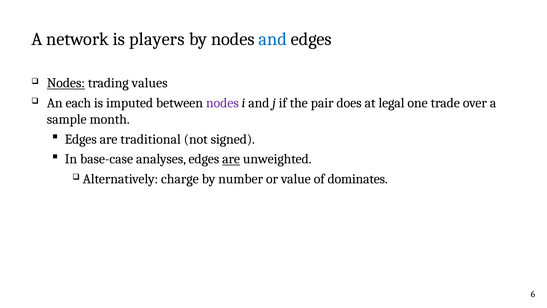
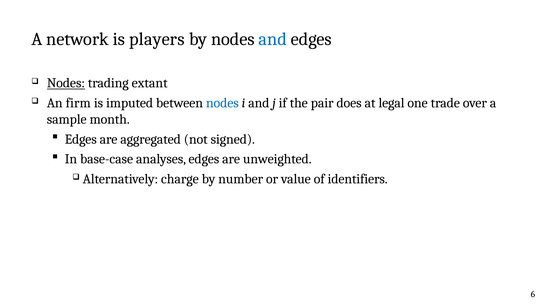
values: values -> extant (150, 83)
each: each -> firm (78, 103)
nodes colour: purple -> blue (222, 103)
traditional: traditional -> aggregated (151, 139)
are underline: present -> none (231, 159)
dominates: dominates -> identifiers (358, 179)
